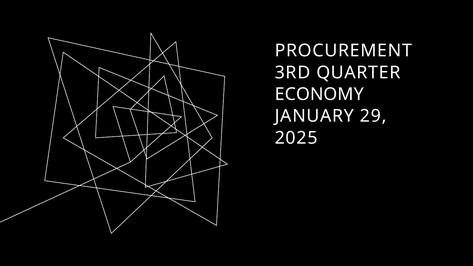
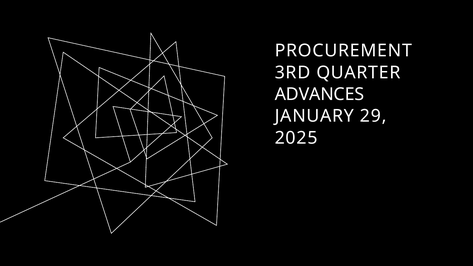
ECONOMY: ECONOMY -> ADVANCES (319, 94)
